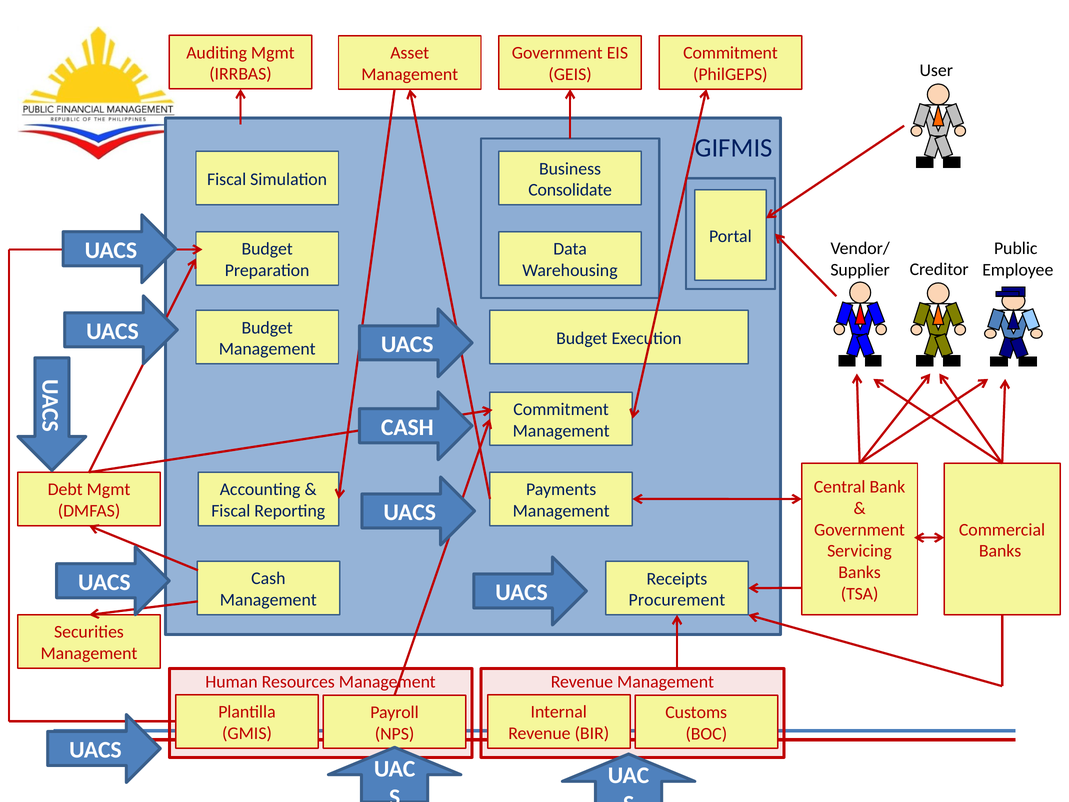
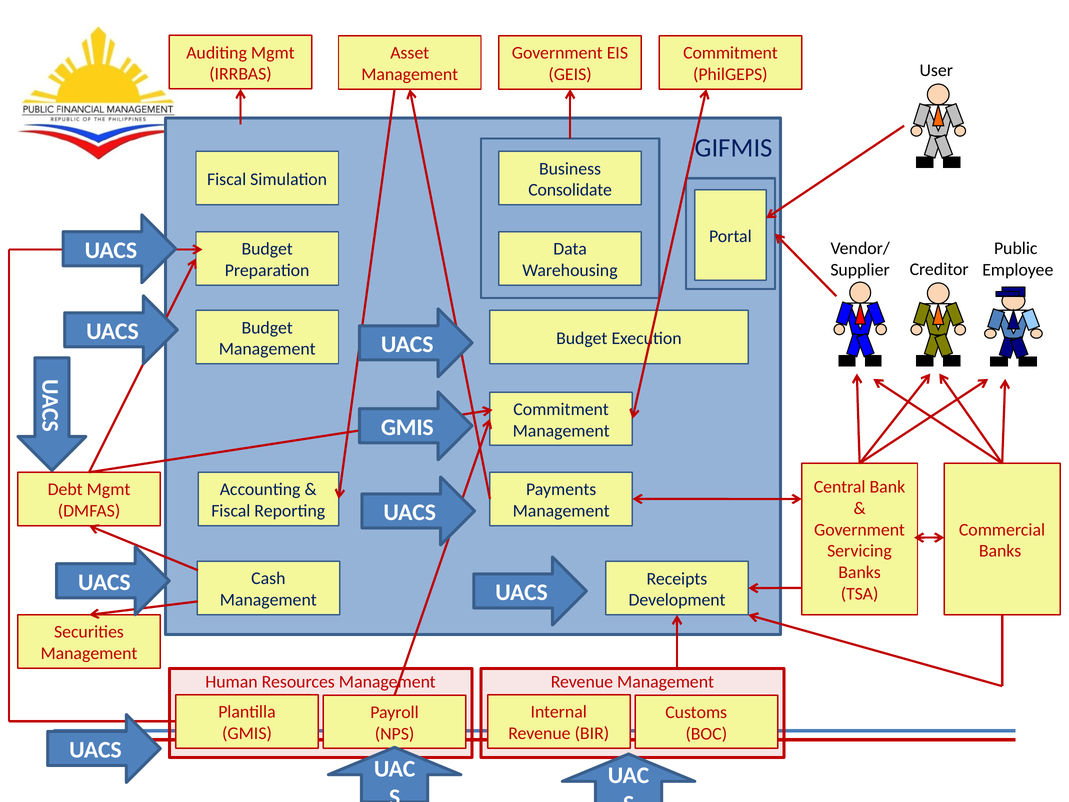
CASH: CASH -> GMIS (407, 427)
Procurement: Procurement -> Development (677, 600)
